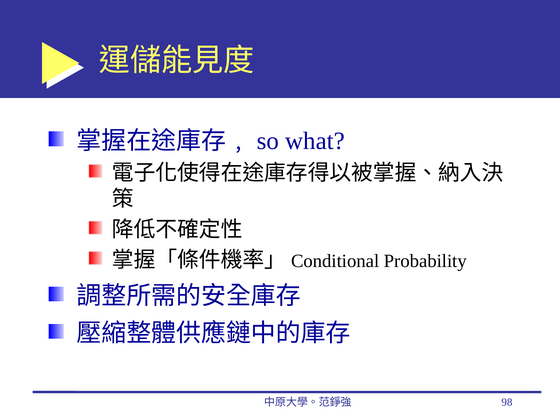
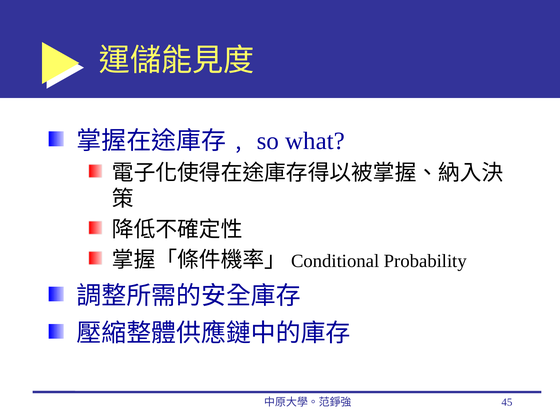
98: 98 -> 45 (507, 402)
